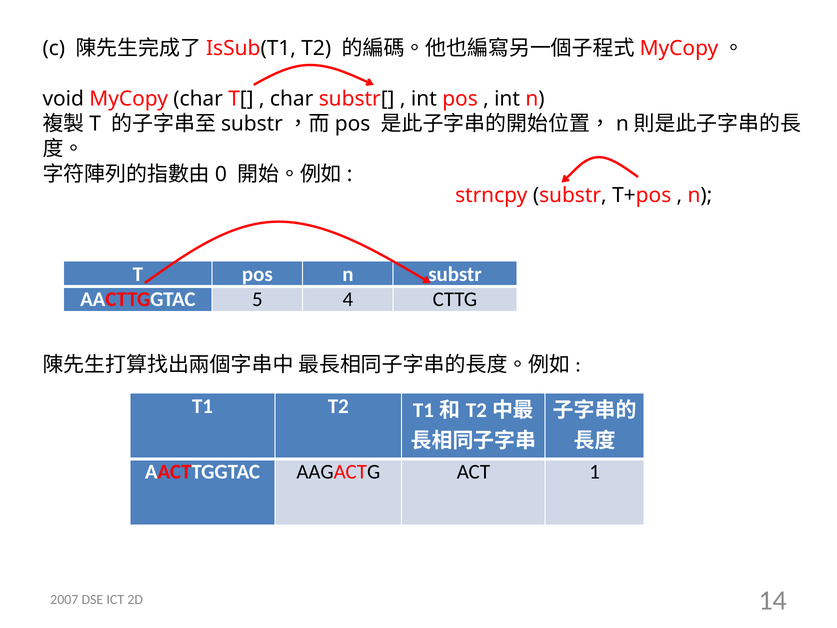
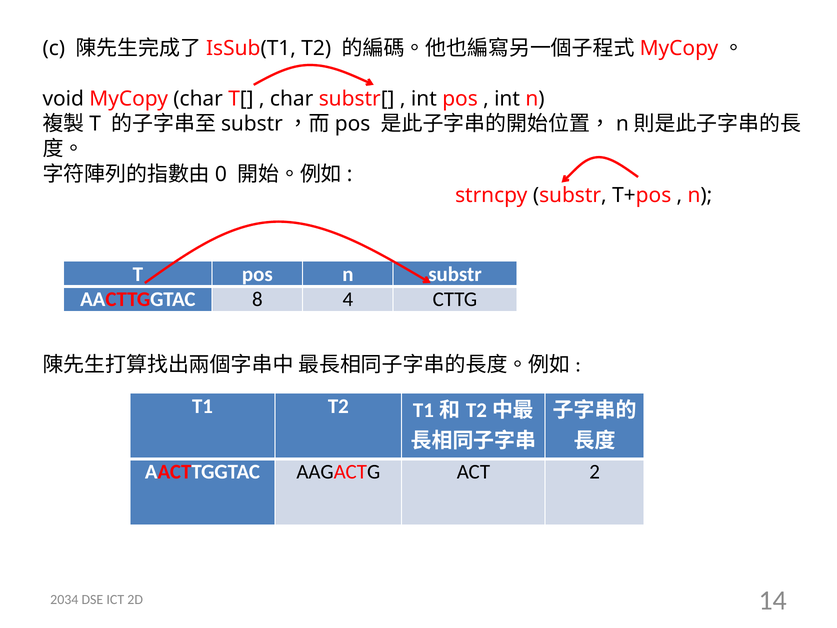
5: 5 -> 8 (257, 299)
1: 1 -> 2 (595, 472)
2007: 2007 -> 2034 (64, 599)
